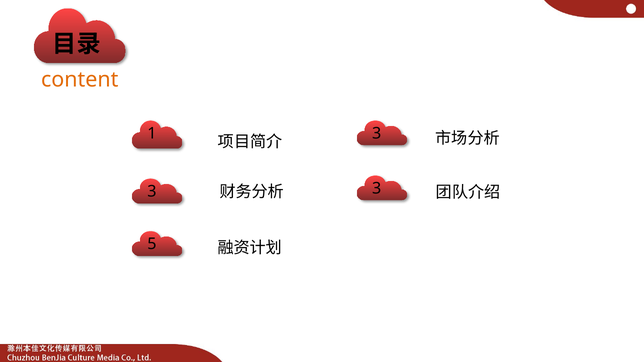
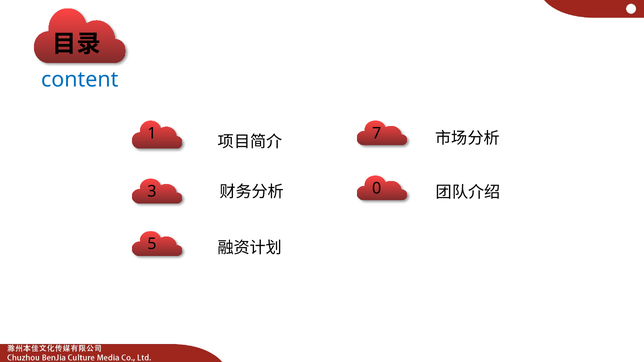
content colour: orange -> blue (80, 80)
1 3: 3 -> 7 (377, 134)
3: 3 -> 0 (377, 189)
